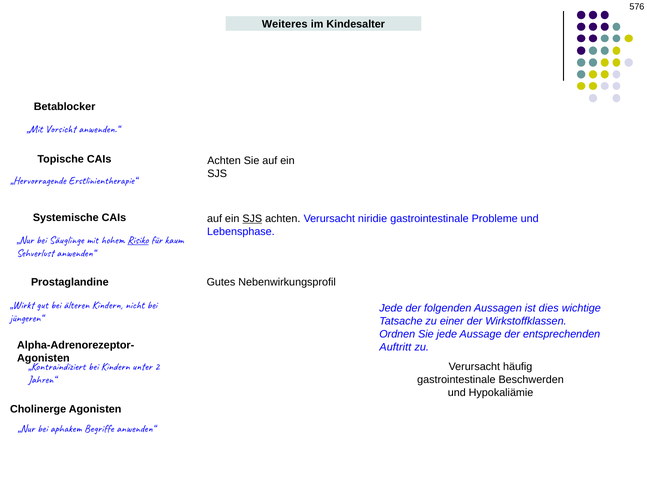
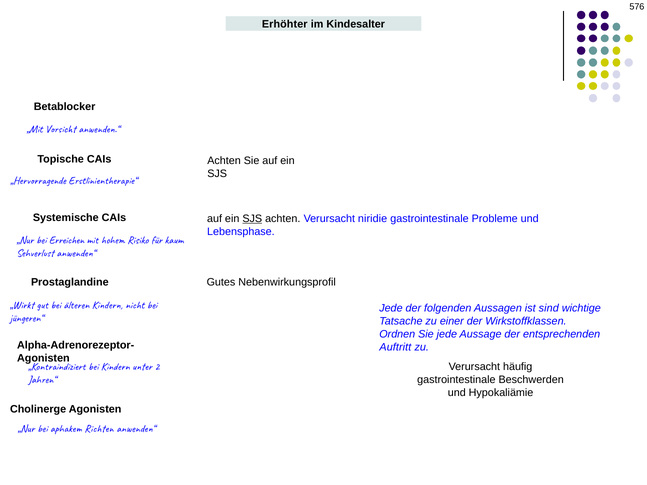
Weiteres: Weiteres -> Erhöhter (285, 24)
Säuglinge: Säuglinge -> Erreichen (67, 240)
Risiko underline: present -> none (138, 240)
dies: dies -> sind (549, 308)
Begriffe: Begriffe -> Richten (99, 429)
